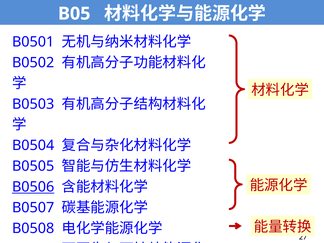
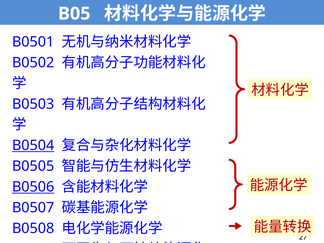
B0504 underline: none -> present (33, 145)
